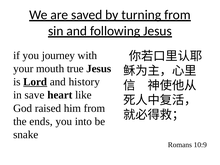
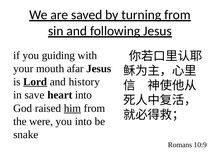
journey: journey -> guiding (58, 55)
true: true -> afar (75, 69)
heart like: like -> into (83, 95)
him underline: none -> present (72, 108)
ends: ends -> were (41, 121)
